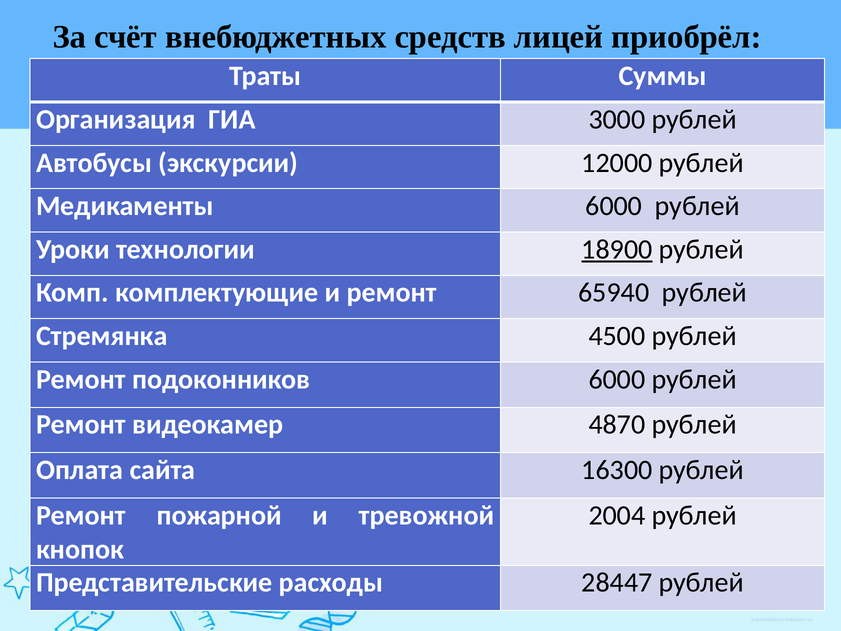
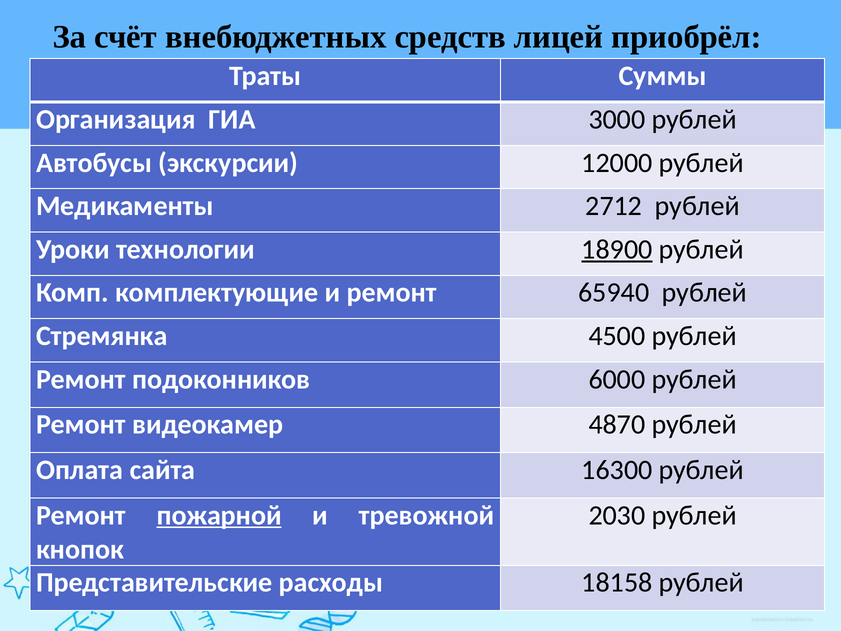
Медикаменты 6000: 6000 -> 2712 (614, 206)
пожарной underline: none -> present (219, 515)
2004: 2004 -> 2030 (617, 515)
28447: 28447 -> 18158 (617, 582)
